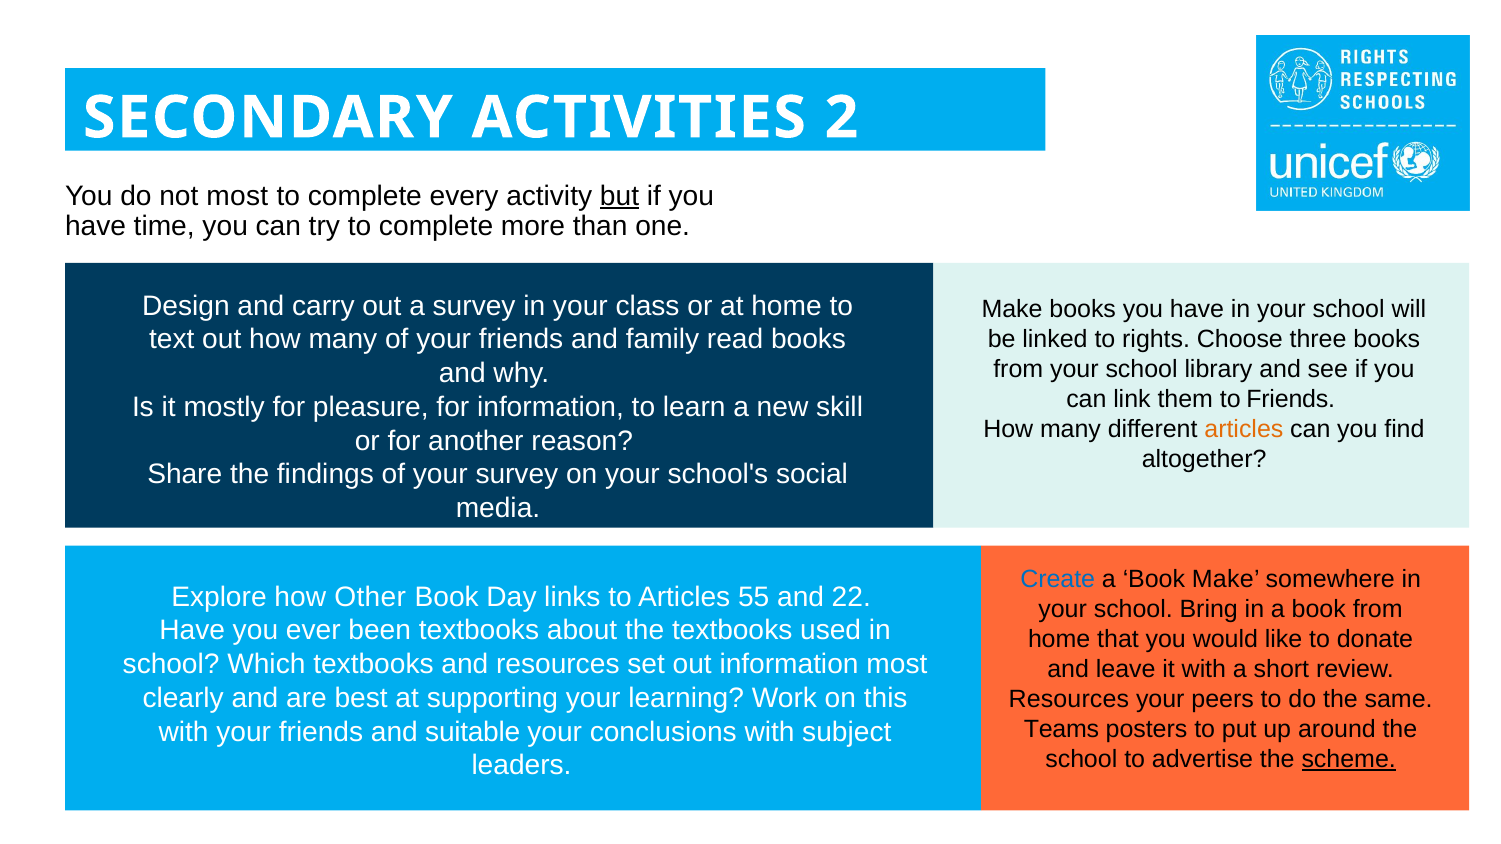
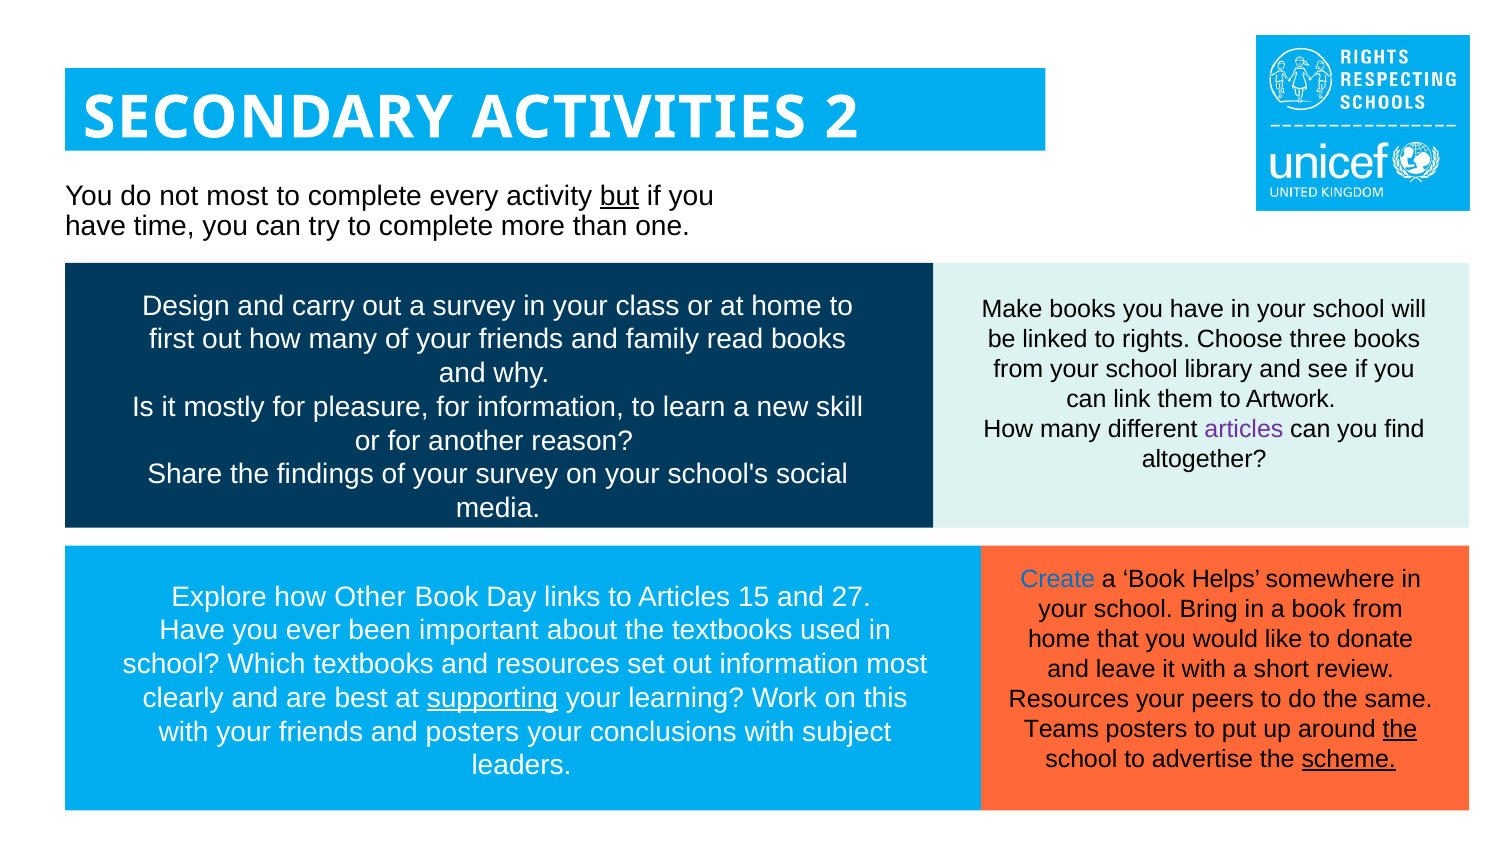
text: text -> first (172, 340)
to Friends: Friends -> Artwork (1291, 400)
articles colour: orange -> purple (1244, 430)
Book Make: Make -> Helps (1226, 579)
55: 55 -> 15 (754, 597)
22: 22 -> 27 (851, 597)
been textbooks: textbooks -> important (479, 631)
supporting underline: none -> present (492, 698)
the underline: none -> present (1400, 729)
and suitable: suitable -> posters (472, 732)
